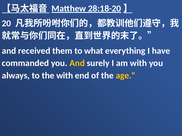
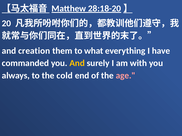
received: received -> creation (34, 51)
the with: with -> cold (65, 76)
age colour: yellow -> pink (126, 76)
